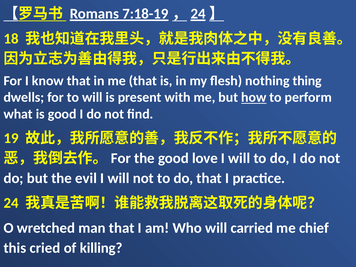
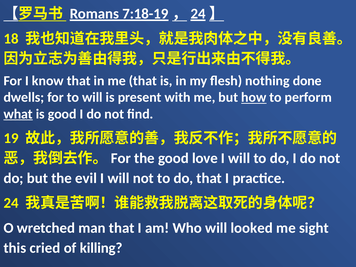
thing: thing -> done (307, 81)
what underline: none -> present (18, 114)
carried: carried -> looked (252, 228)
chief: chief -> sight (314, 228)
